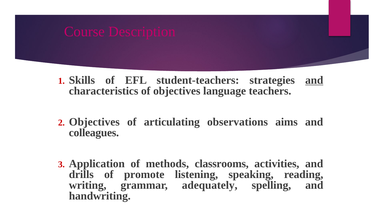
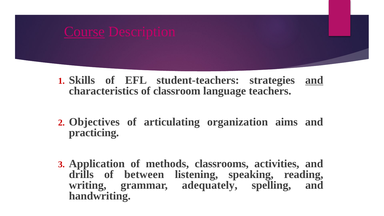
Course underline: none -> present (84, 32)
of objectives: objectives -> classroom (177, 91)
observations: observations -> organization (238, 122)
colleagues: colleagues -> practicing (94, 133)
promote: promote -> between (144, 174)
